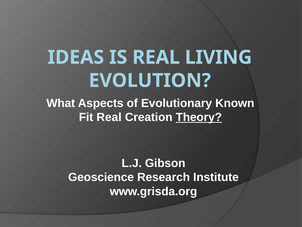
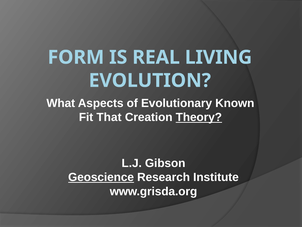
IDEAS: IDEAS -> FORM (76, 57)
Fit Real: Real -> That (109, 117)
Geoscience underline: none -> present (101, 177)
